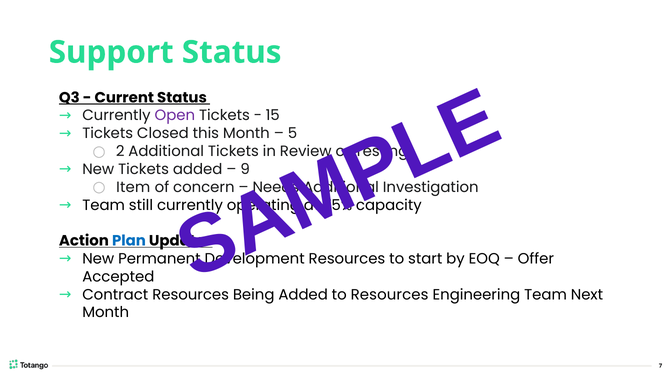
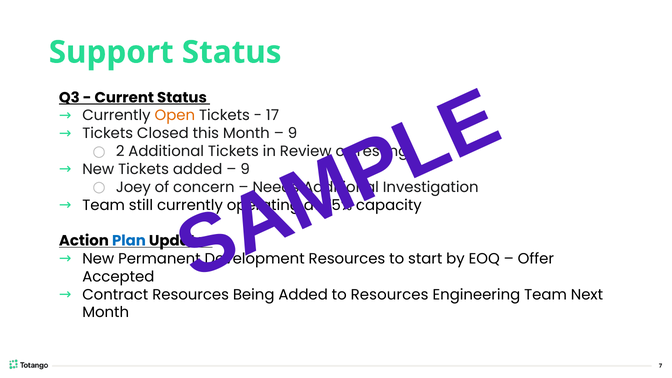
Open colour: purple -> orange (175, 116)
15: 15 -> 17 (273, 116)
5: 5 -> 9 (293, 133)
Item: Item -> Joey (133, 187)
